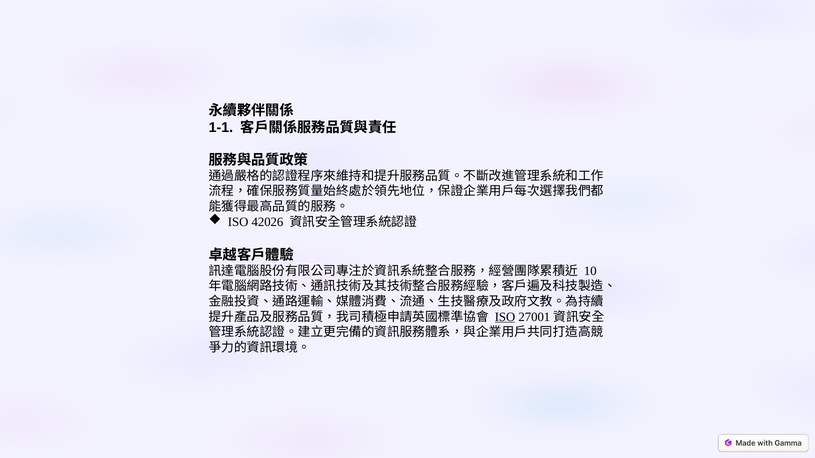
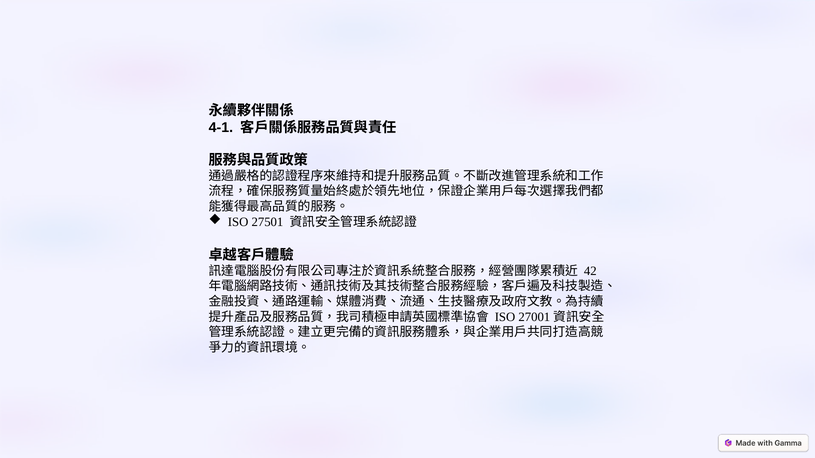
1-1: 1-1 -> 4-1 (221, 128)
42026: 42026 -> 27501 (267, 222)
10: 10 -> 42 (590, 271)
ISO underline: present -> none (505, 317)
